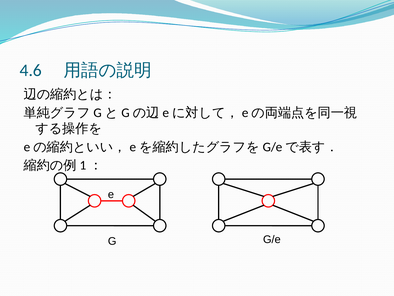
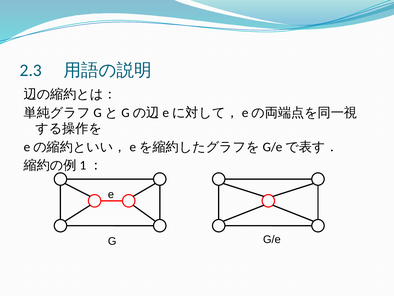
4.6: 4.6 -> 2.3 (31, 70)
